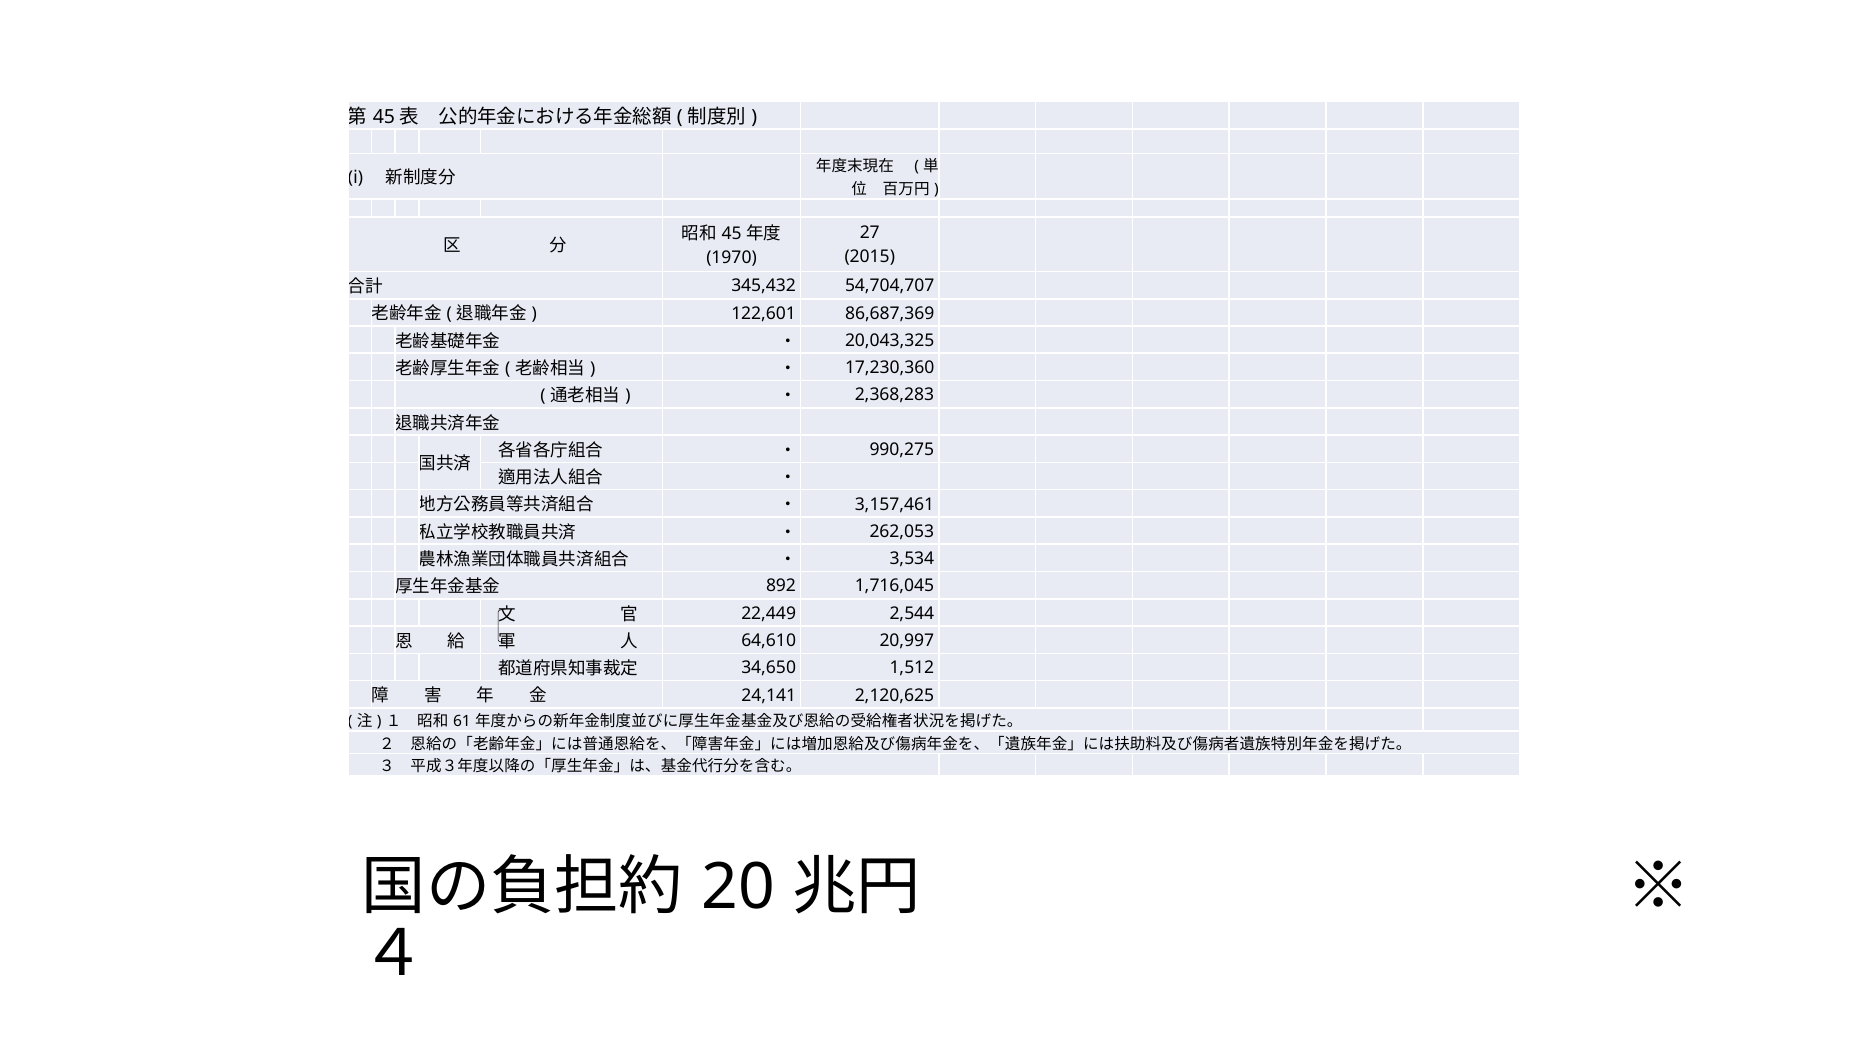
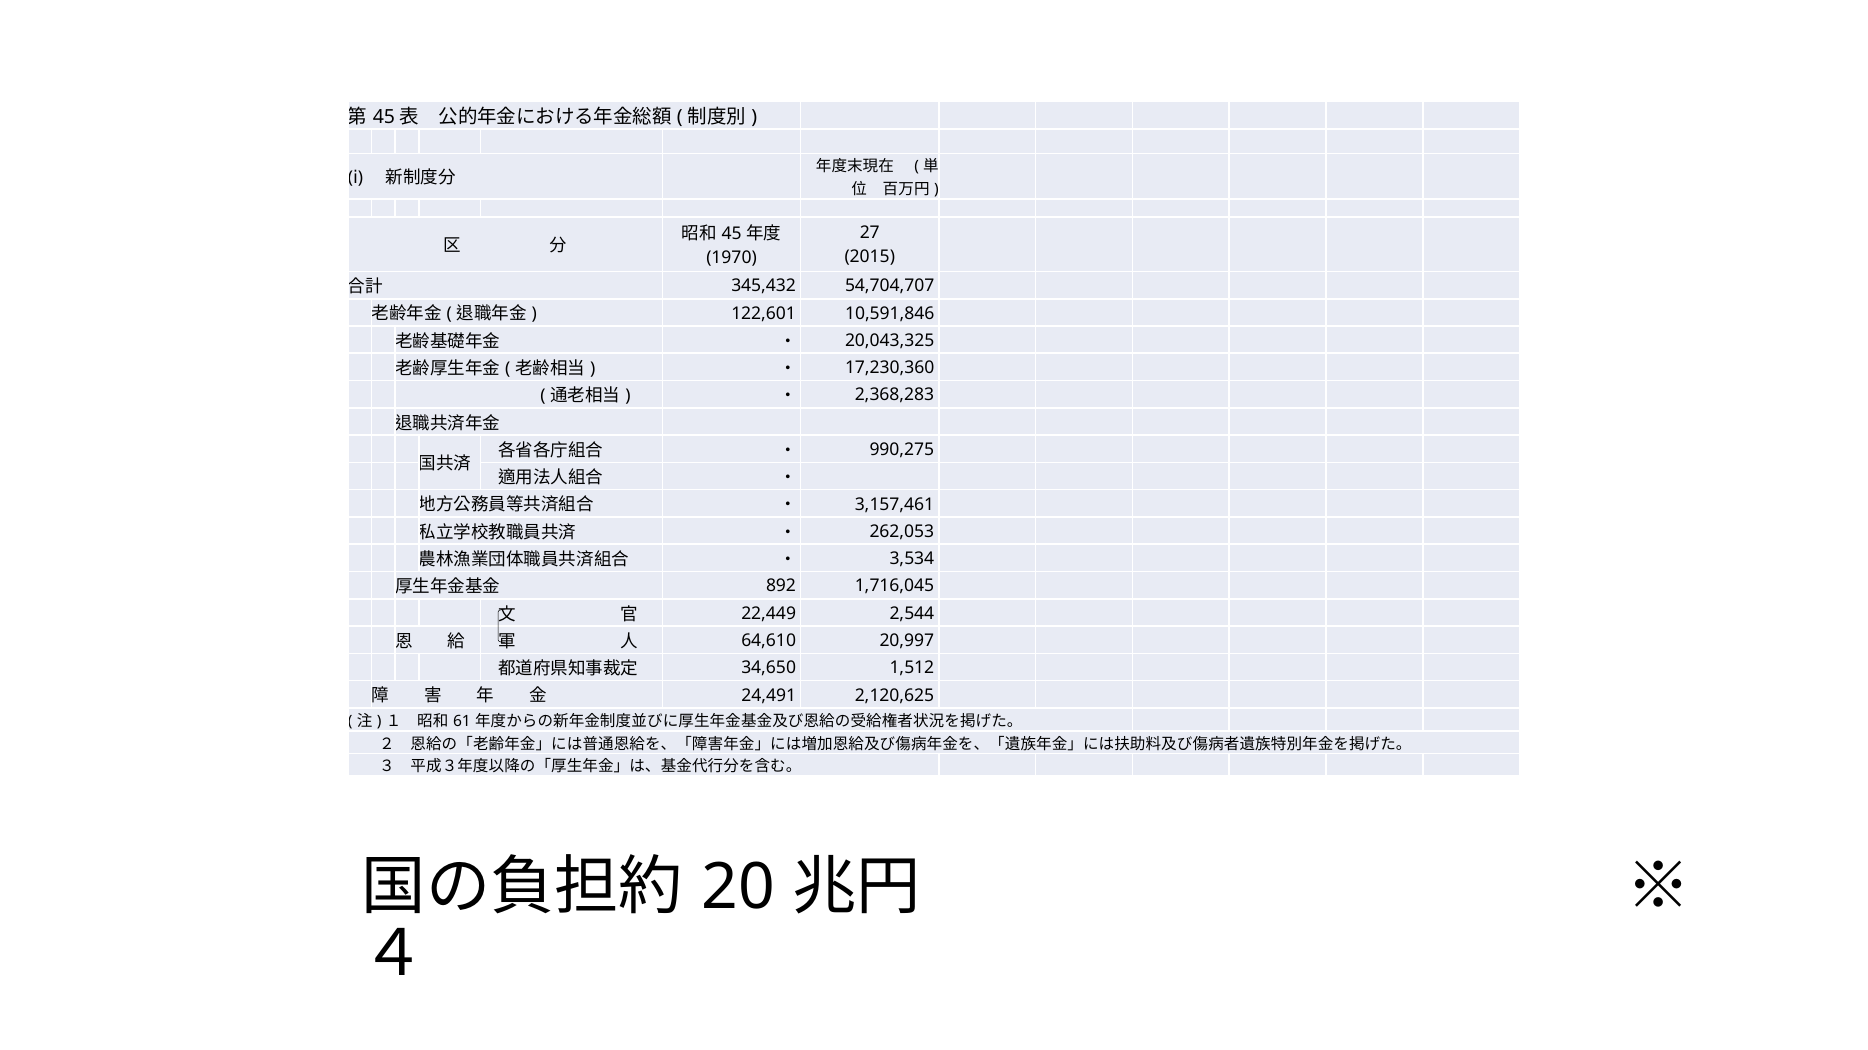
86,687,369: 86,687,369 -> 10,591,846 (890, 314)
24,141: 24,141 -> 24,491 (769, 696)
